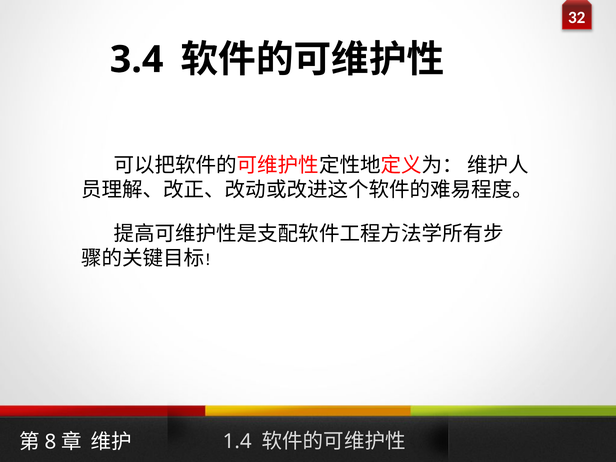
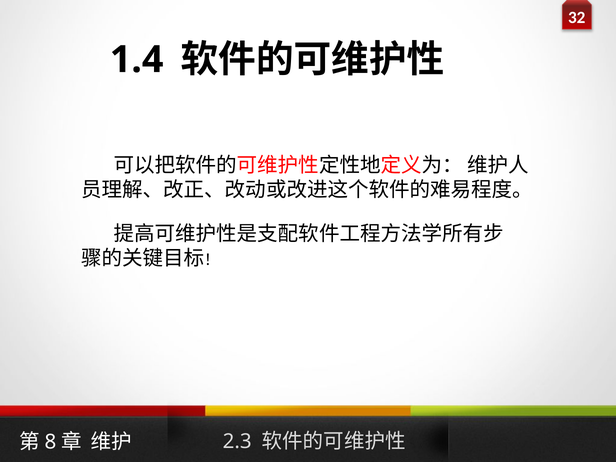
3.4: 3.4 -> 1.4 (137, 60)
1.4: 1.4 -> 2.3 (237, 441)
